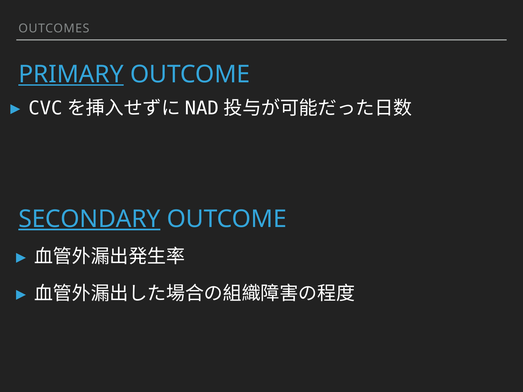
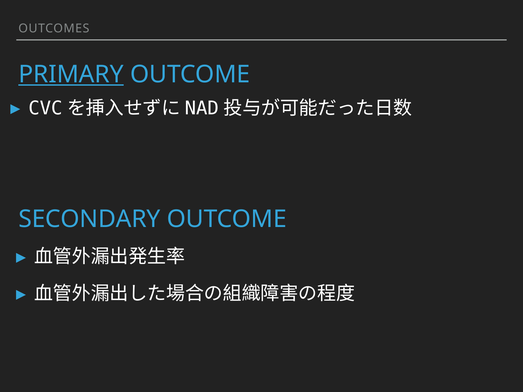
SECONDARY underline: present -> none (89, 219)
